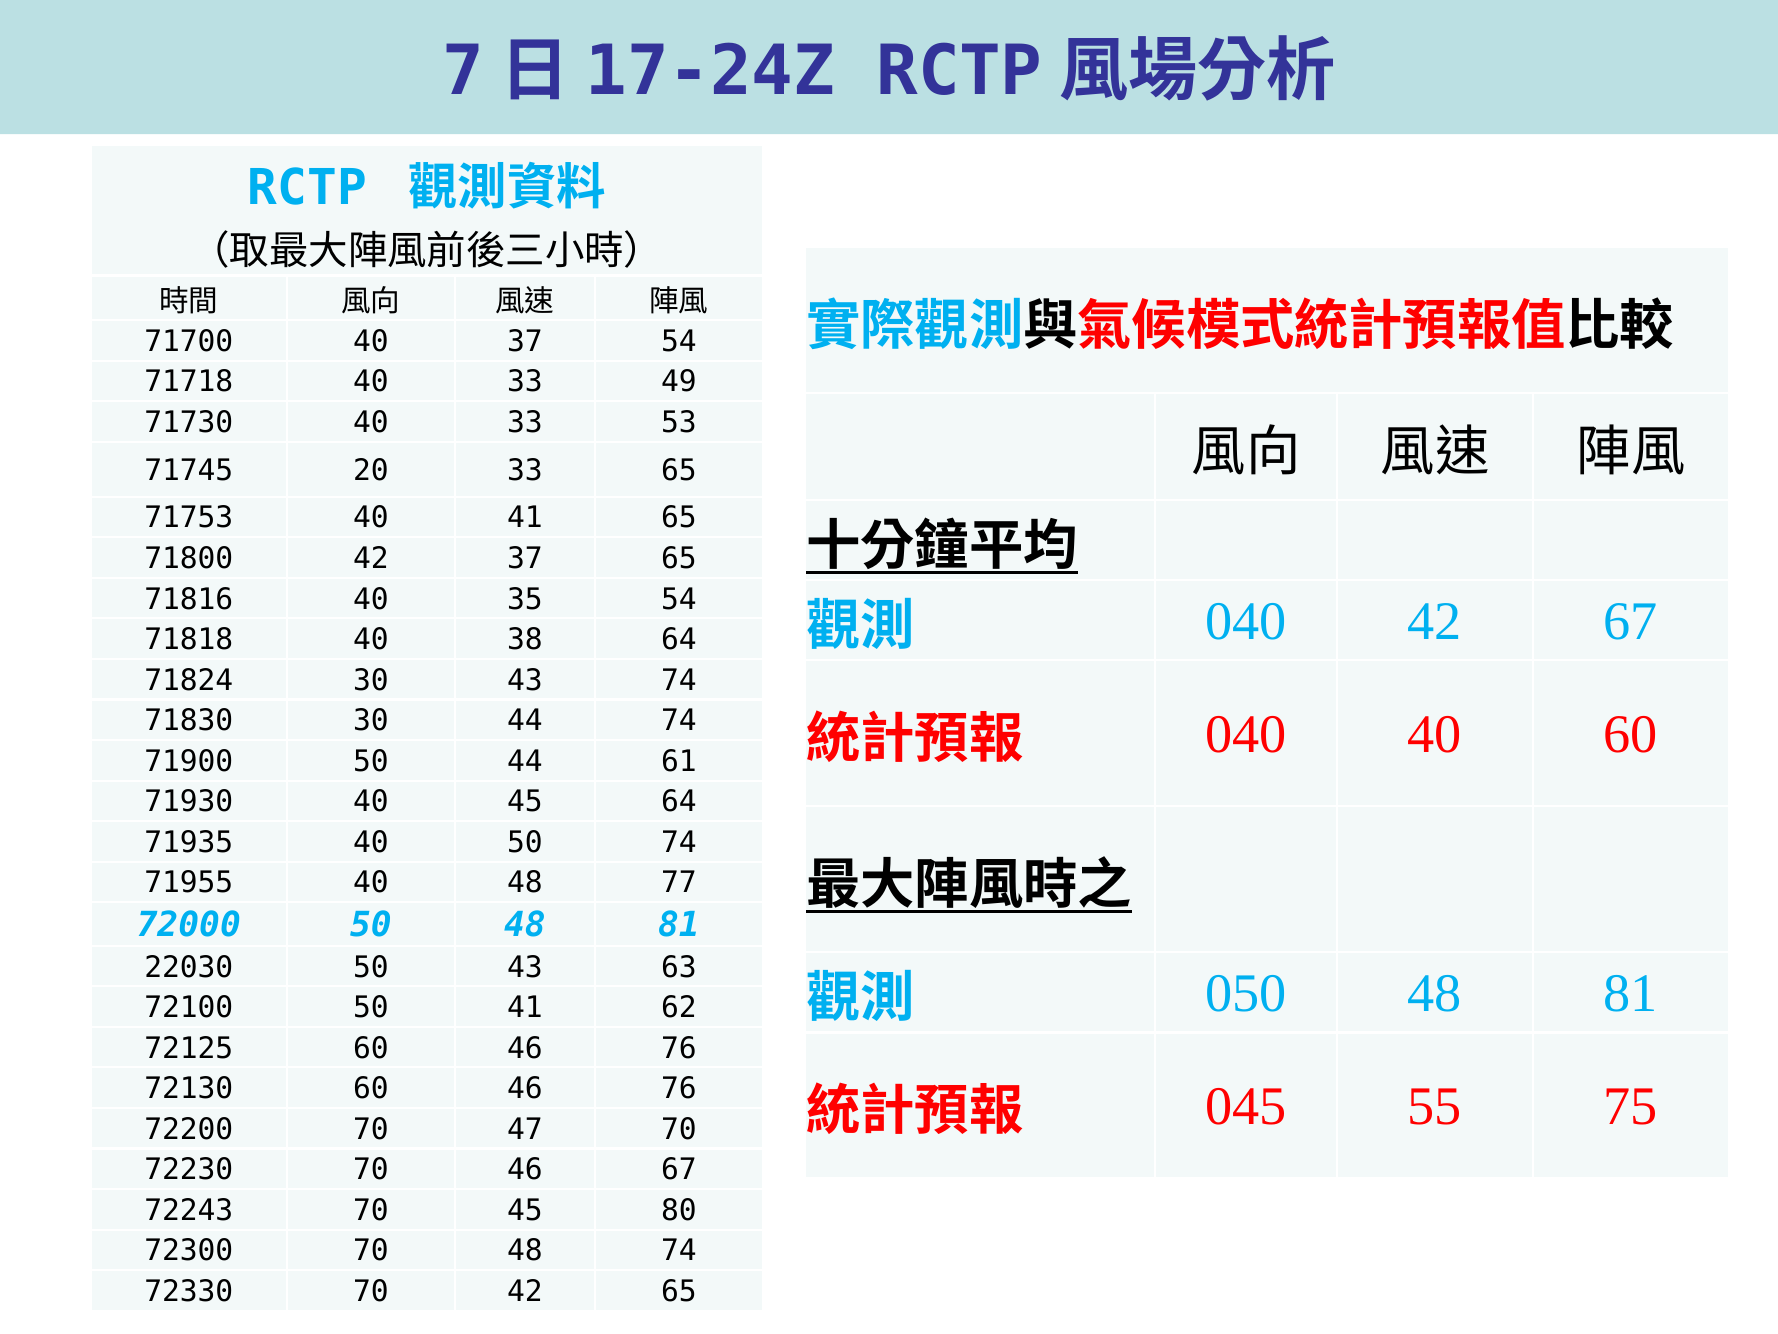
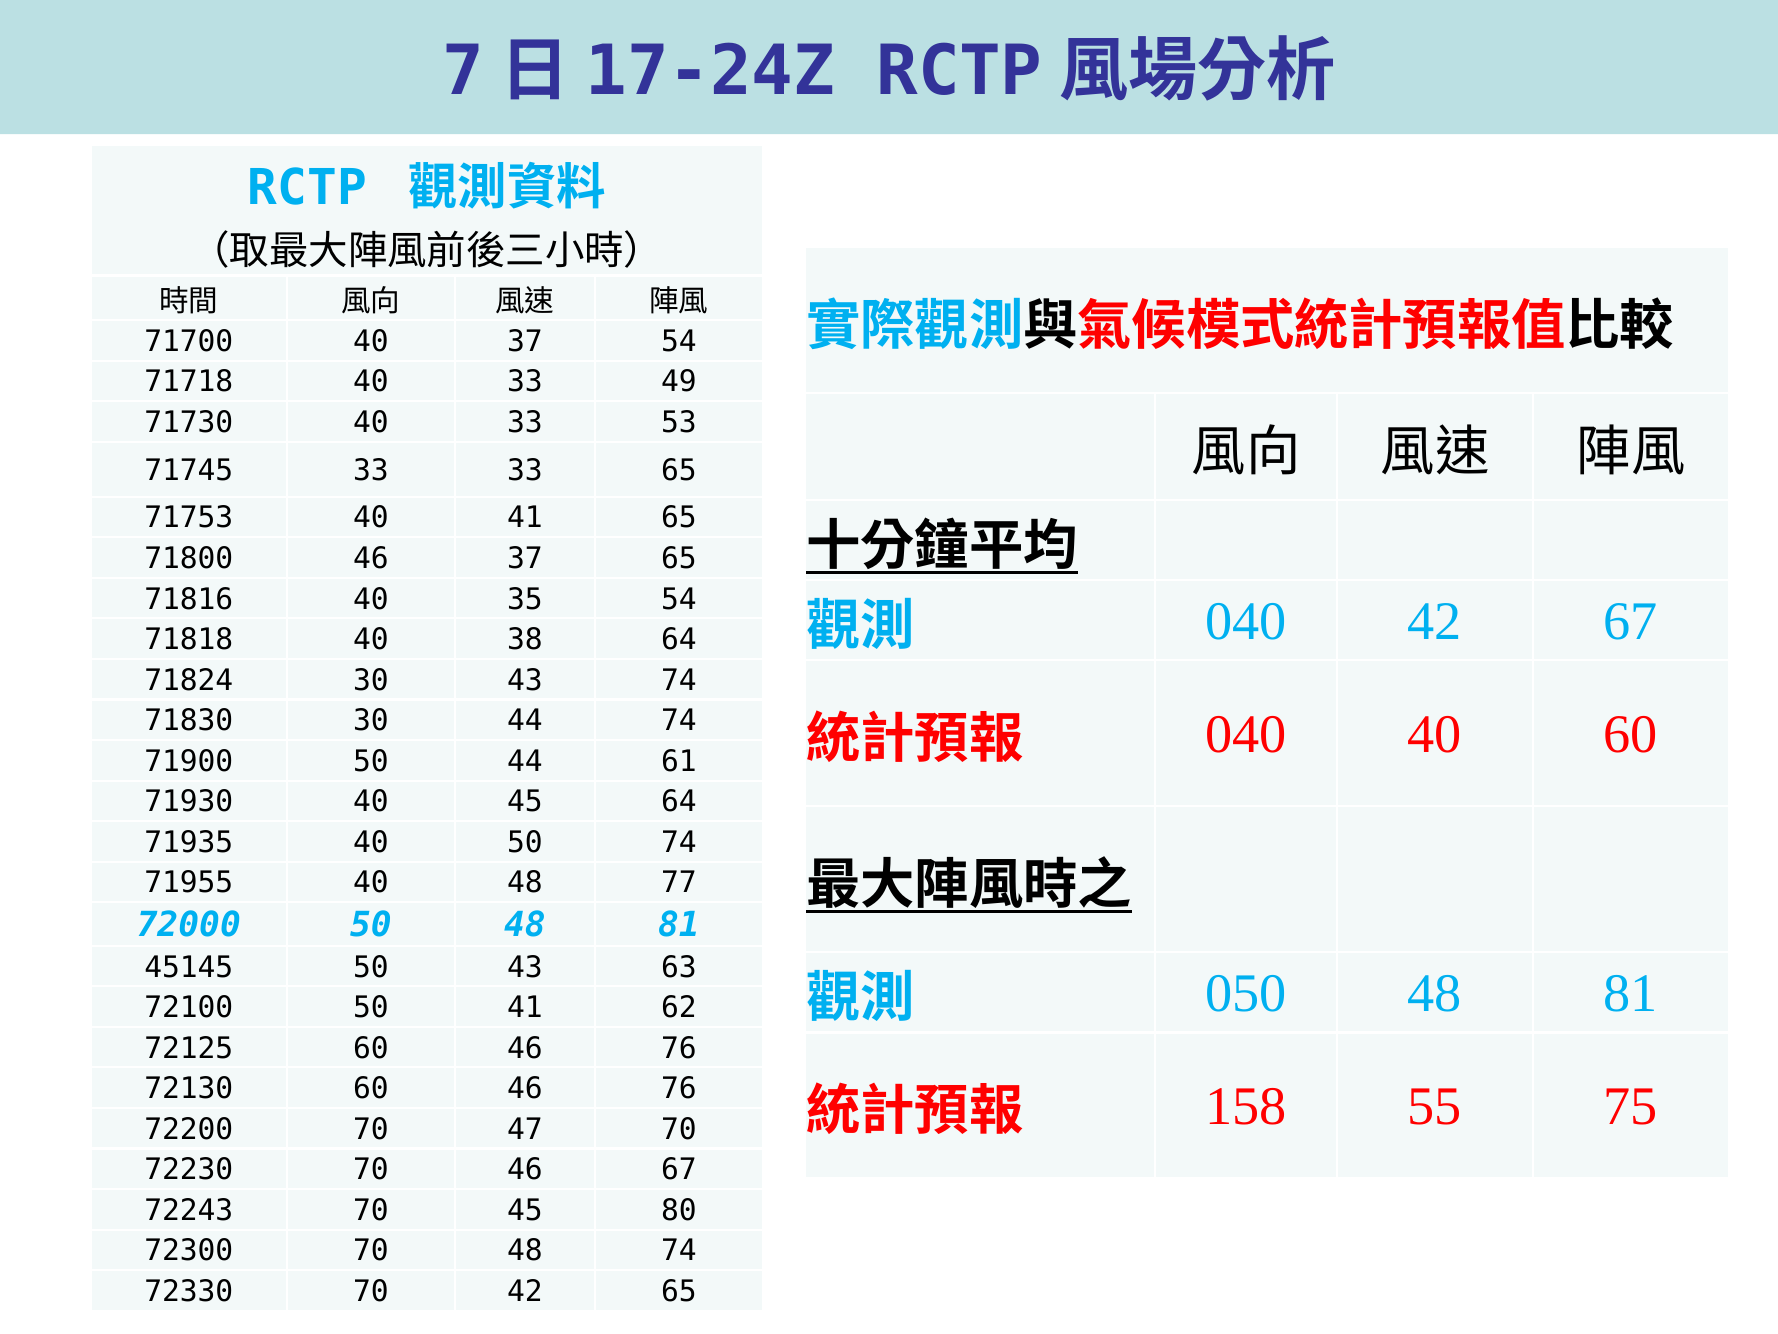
71745 20: 20 -> 33 (371, 470)
71800 42: 42 -> 46 (371, 559)
22030: 22030 -> 45145 (189, 967)
045: 045 -> 158 (1246, 1106)
